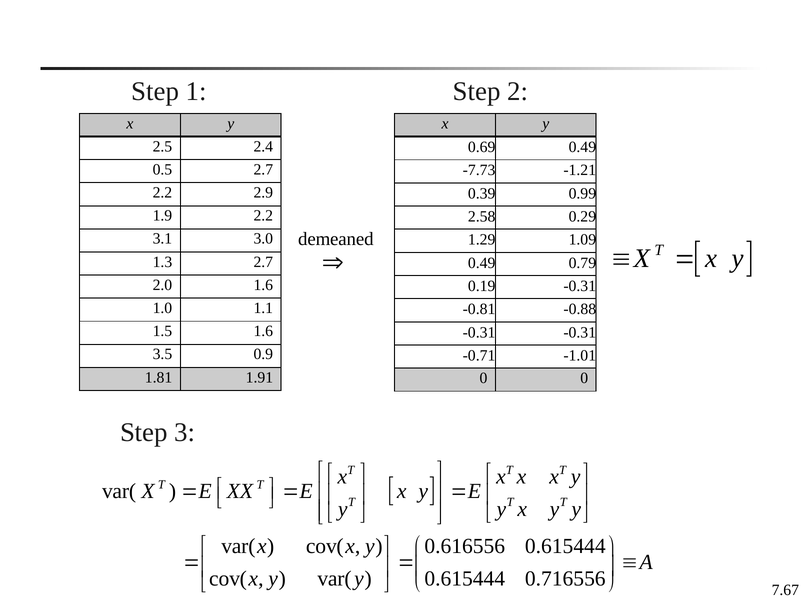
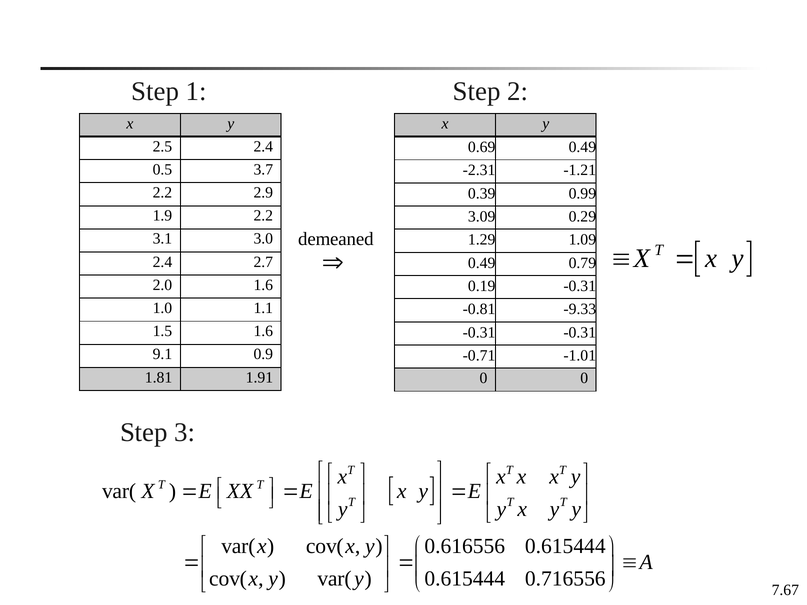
0.5 2.7: 2.7 -> 3.7 (263, 170)
-7.73: -7.73 -> -2.31 (479, 170)
2.58: 2.58 -> 3.09 (482, 217)
1.3: 1.3 -> 2.4 (162, 262)
-0.88: -0.88 -> -9.33 (580, 309)
3.5: 3.5 -> 9.1 (162, 354)
